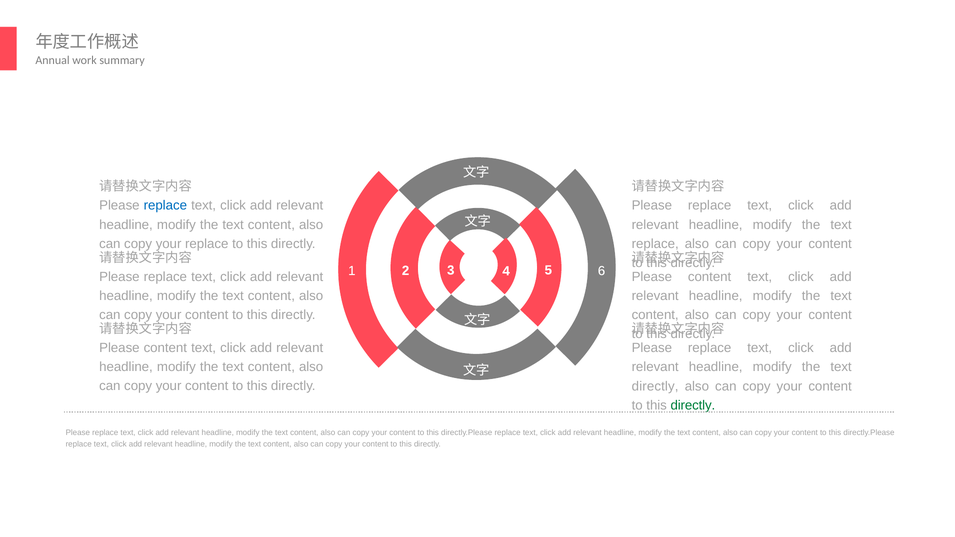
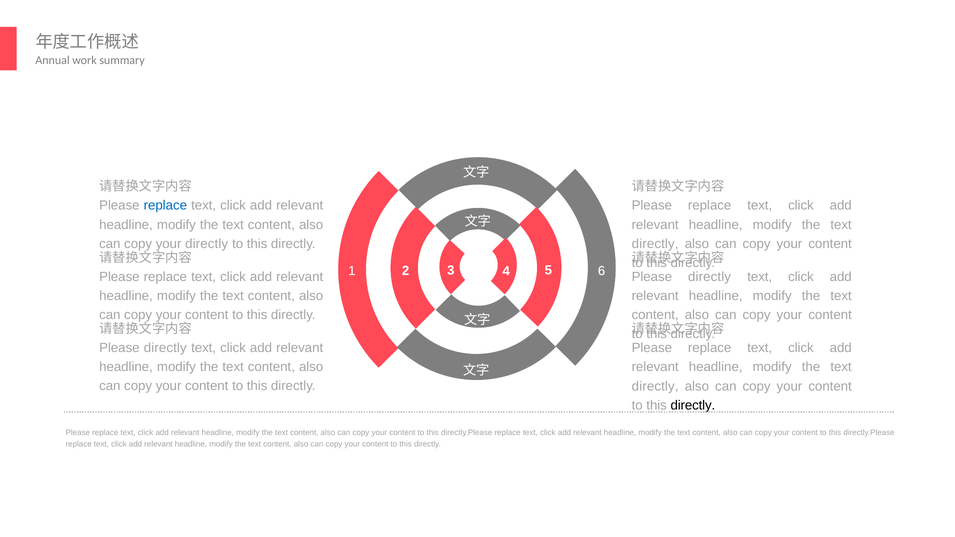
your replace: replace -> directly (207, 244)
replace: replace -> directly (655, 244)
content: content -> directly (710, 277)
content: content -> directly (165, 348)
directly colour: green -> black (693, 405)
